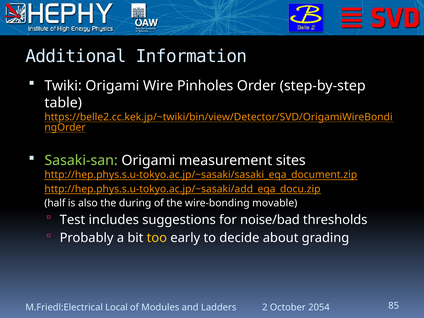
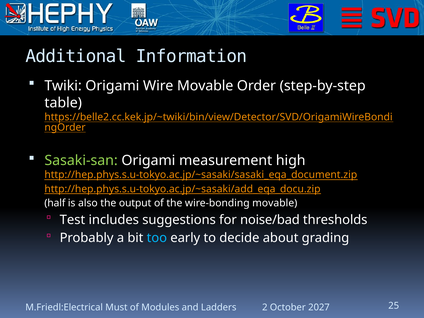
Wire Pinholes: Pinholes -> Movable (205, 86)
sites: sites -> high (291, 161)
during: during -> output (135, 203)
too colour: yellow -> light blue (157, 238)
Local: Local -> Must (116, 307)
2054: 2054 -> 2027 (319, 307)
85: 85 -> 25 (394, 306)
